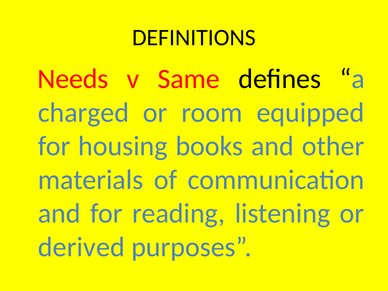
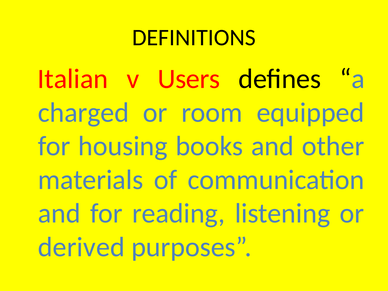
Needs: Needs -> Italian (73, 79)
Same: Same -> Users (189, 79)
